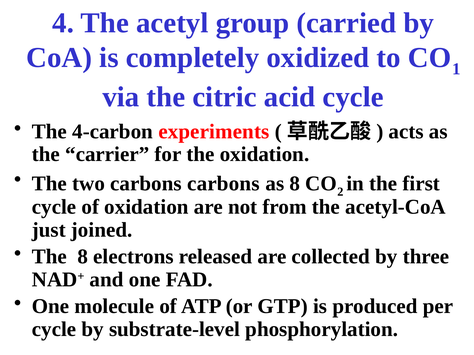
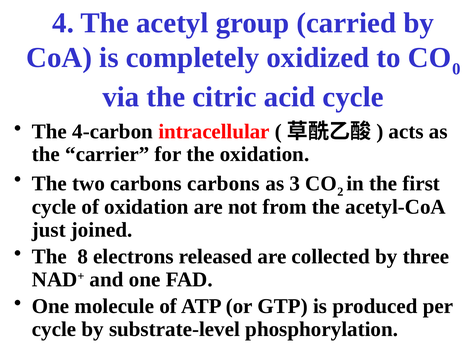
1: 1 -> 0 (456, 69)
experiments: experiments -> intracellular (214, 132)
as 8: 8 -> 3 (295, 184)
